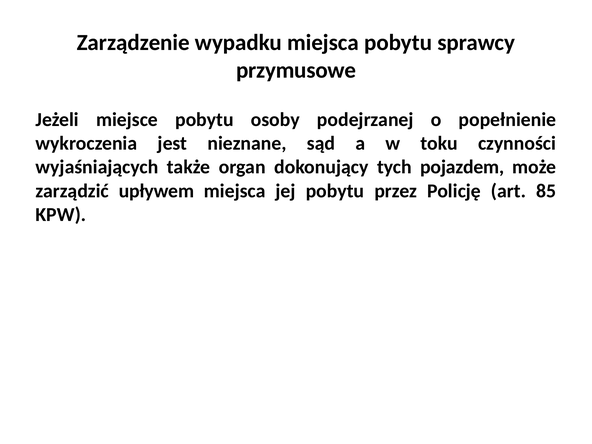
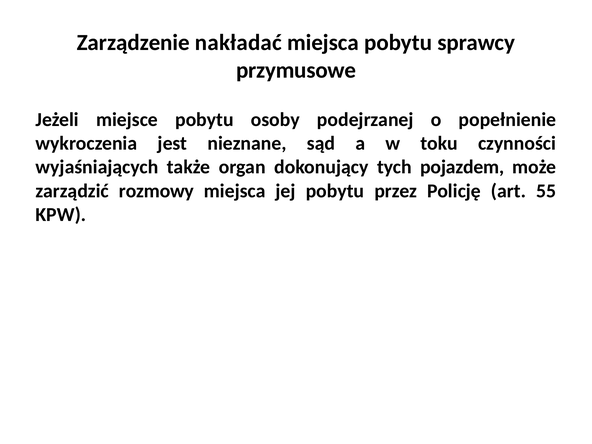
wypadku: wypadku -> nakładać (238, 43)
upływem: upływem -> rozmowy (156, 191)
85: 85 -> 55 (546, 191)
